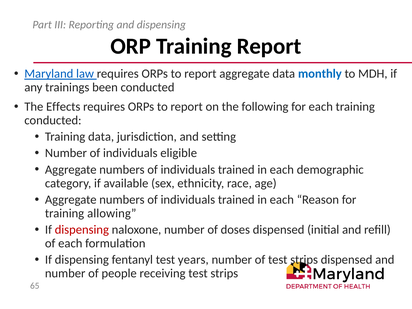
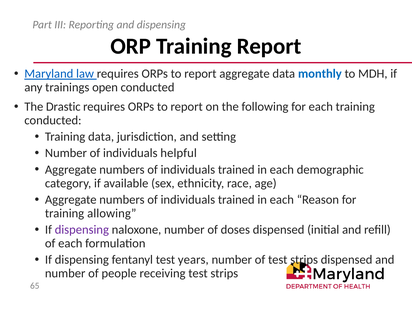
been: been -> open (105, 87)
Effects: Effects -> Drastic (63, 107)
eligible: eligible -> helpful (179, 153)
dispensing colour: red -> purple (82, 230)
